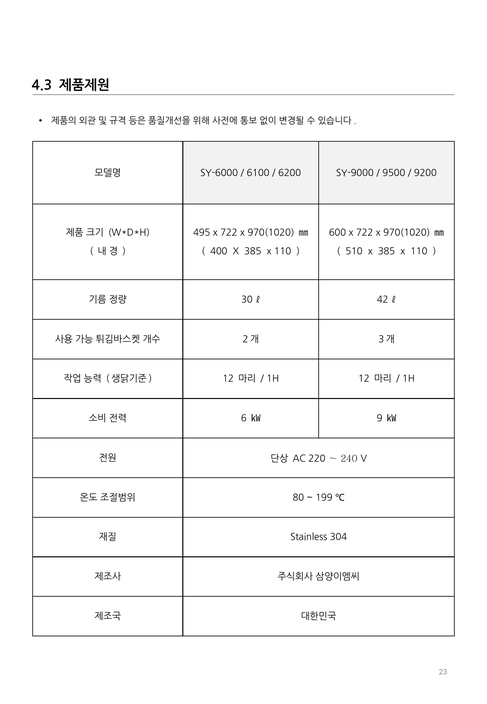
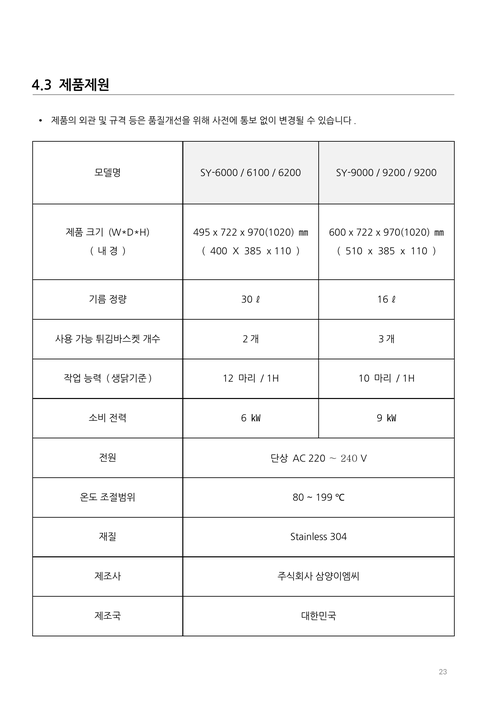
9500: 9500 -> 9200 (394, 173)
42: 42 -> 16 (383, 299)
1H 12: 12 -> 10 (364, 379)
